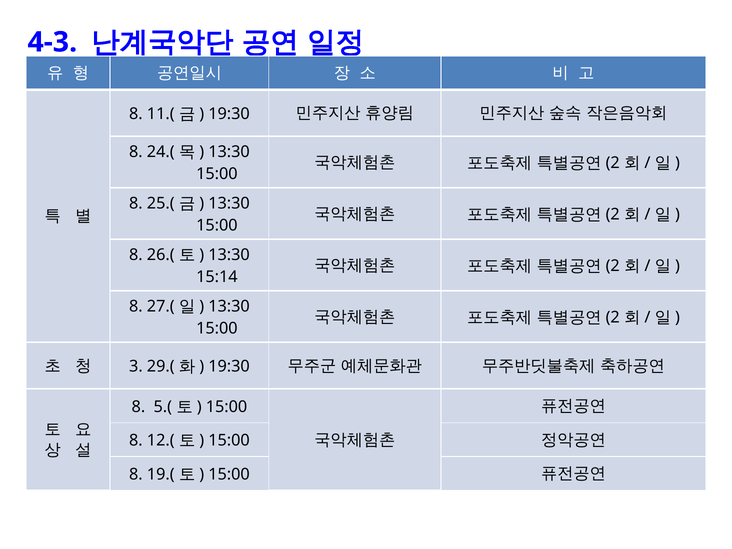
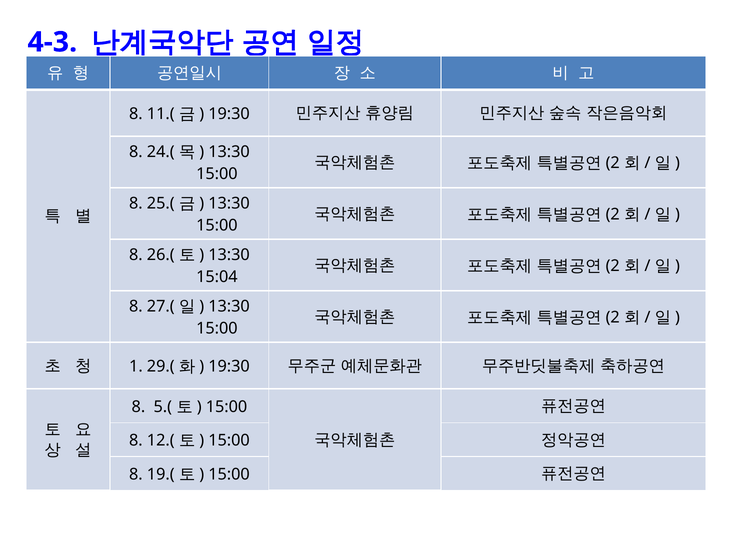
15:14: 15:14 -> 15:04 (217, 277)
3: 3 -> 1 (136, 367)
